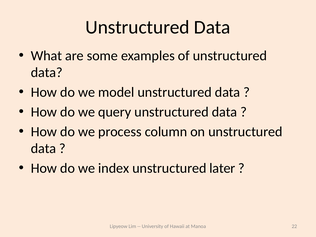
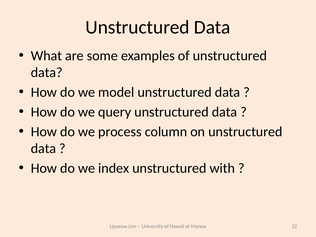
later: later -> with (222, 168)
